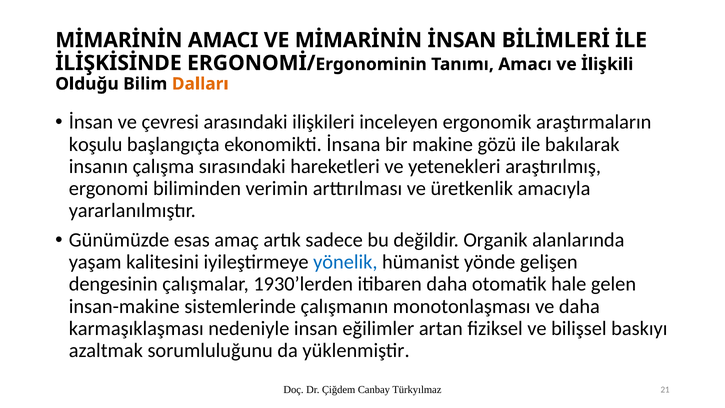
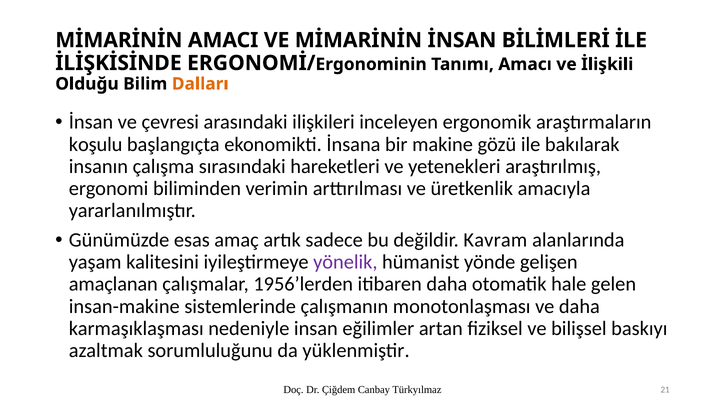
Organik: Organik -> Kavram (495, 240)
yönelik colour: blue -> purple (345, 262)
dengesinin: dengesinin -> amaçlanan (113, 284)
1930’lerden: 1930’lerden -> 1956’lerden (303, 284)
